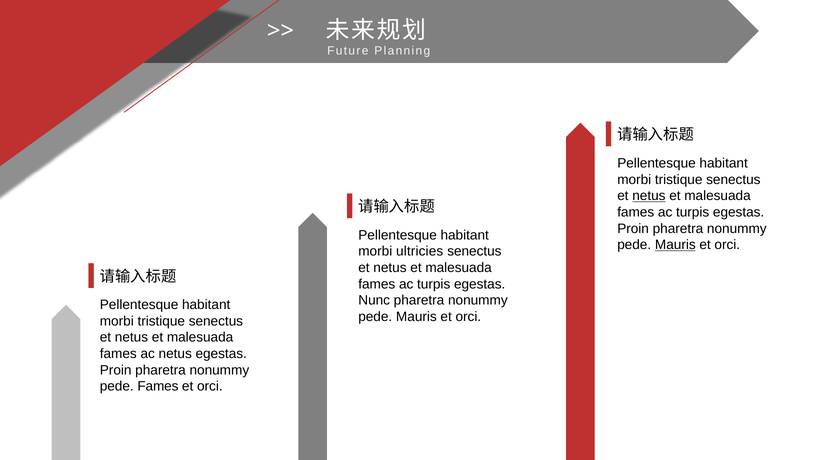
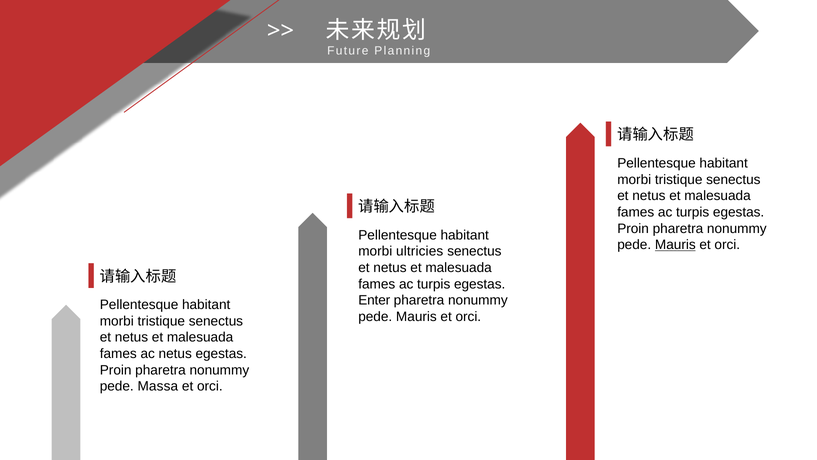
netus underline: present -> none (649, 196)
Nunc: Nunc -> Enter (374, 300)
pede Fames: Fames -> Massa (158, 386)
